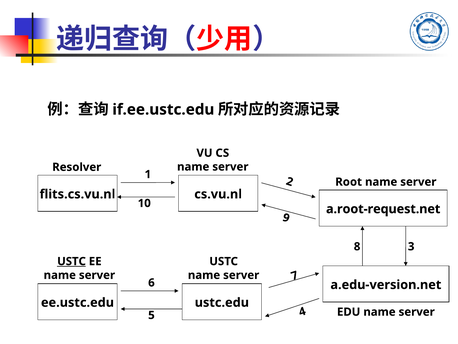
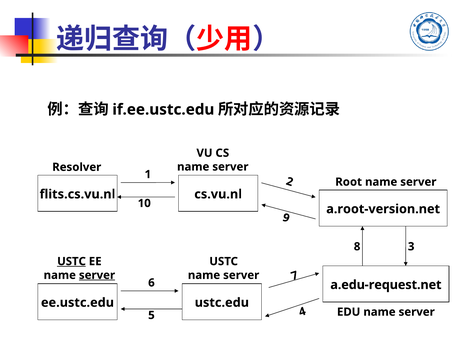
a.root-request.net: a.root-request.net -> a.root-version.net (383, 209)
server underline: none -> present (97, 275)
a.edu-version.net: a.edu-version.net -> a.edu-request.net (386, 284)
